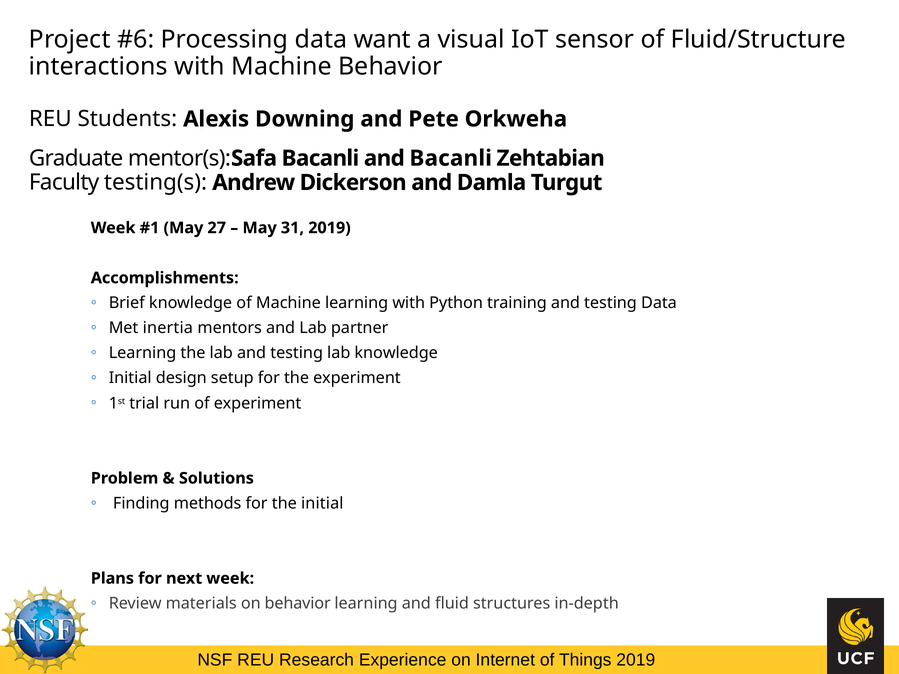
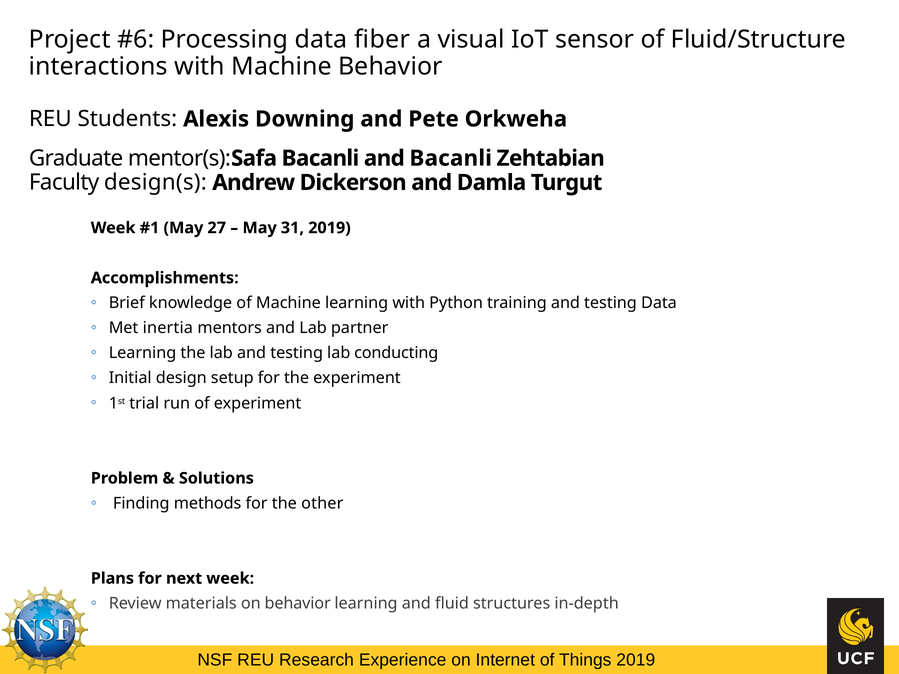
want: want -> fiber (382, 39)
testing(s: testing(s -> design(s (155, 183)
lab knowledge: knowledge -> conducting (396, 353)
the initial: initial -> other (322, 503)
